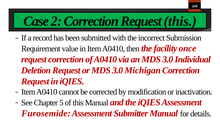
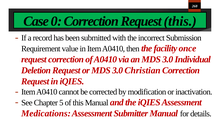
2: 2 -> 0 (56, 21)
Michigan: Michigan -> Christian (143, 70)
Furosemide: Furosemide -> Medications (46, 113)
